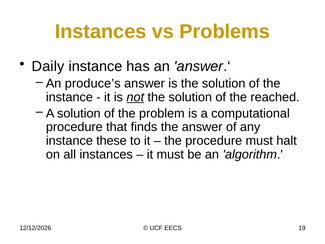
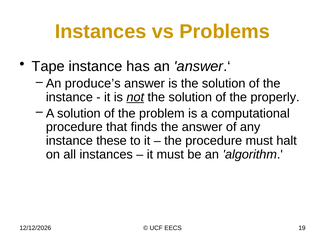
Daily: Daily -> Tape (48, 66)
reached: reached -> properly (275, 97)
